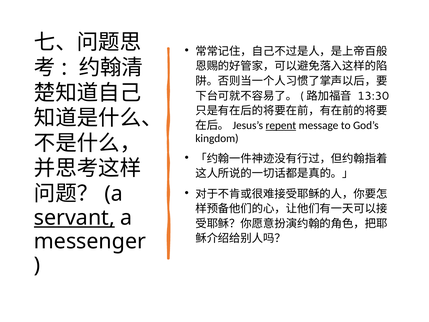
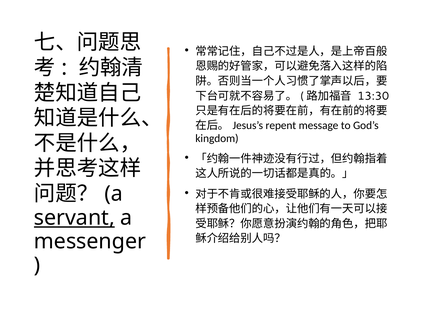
repent underline: present -> none (281, 125)
